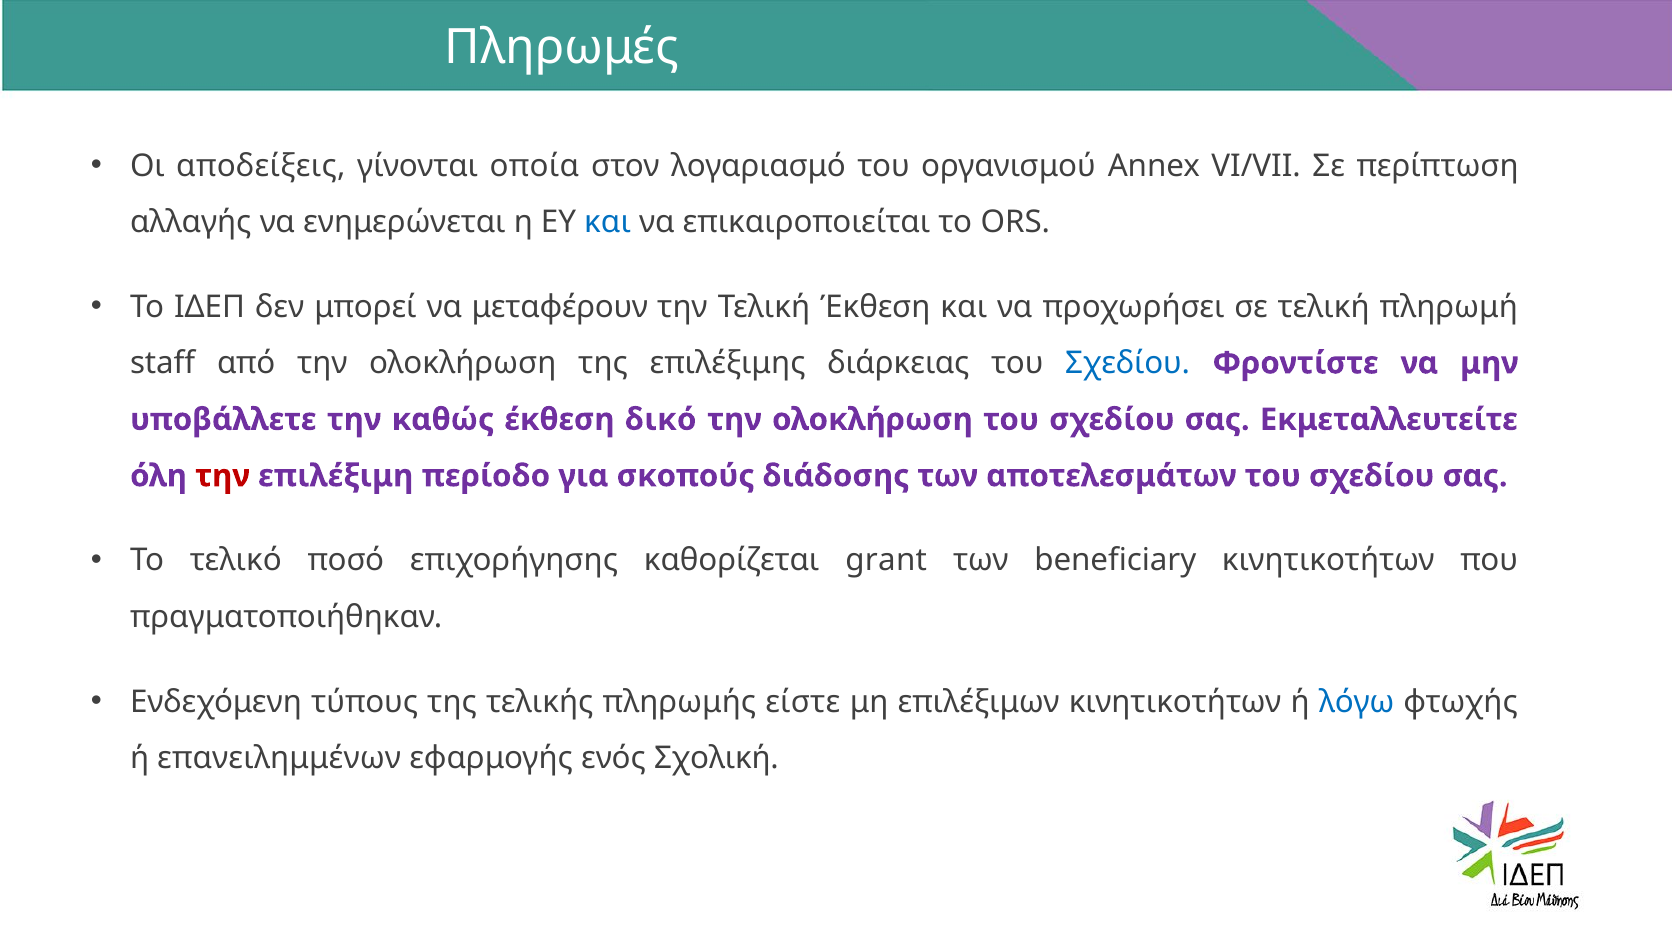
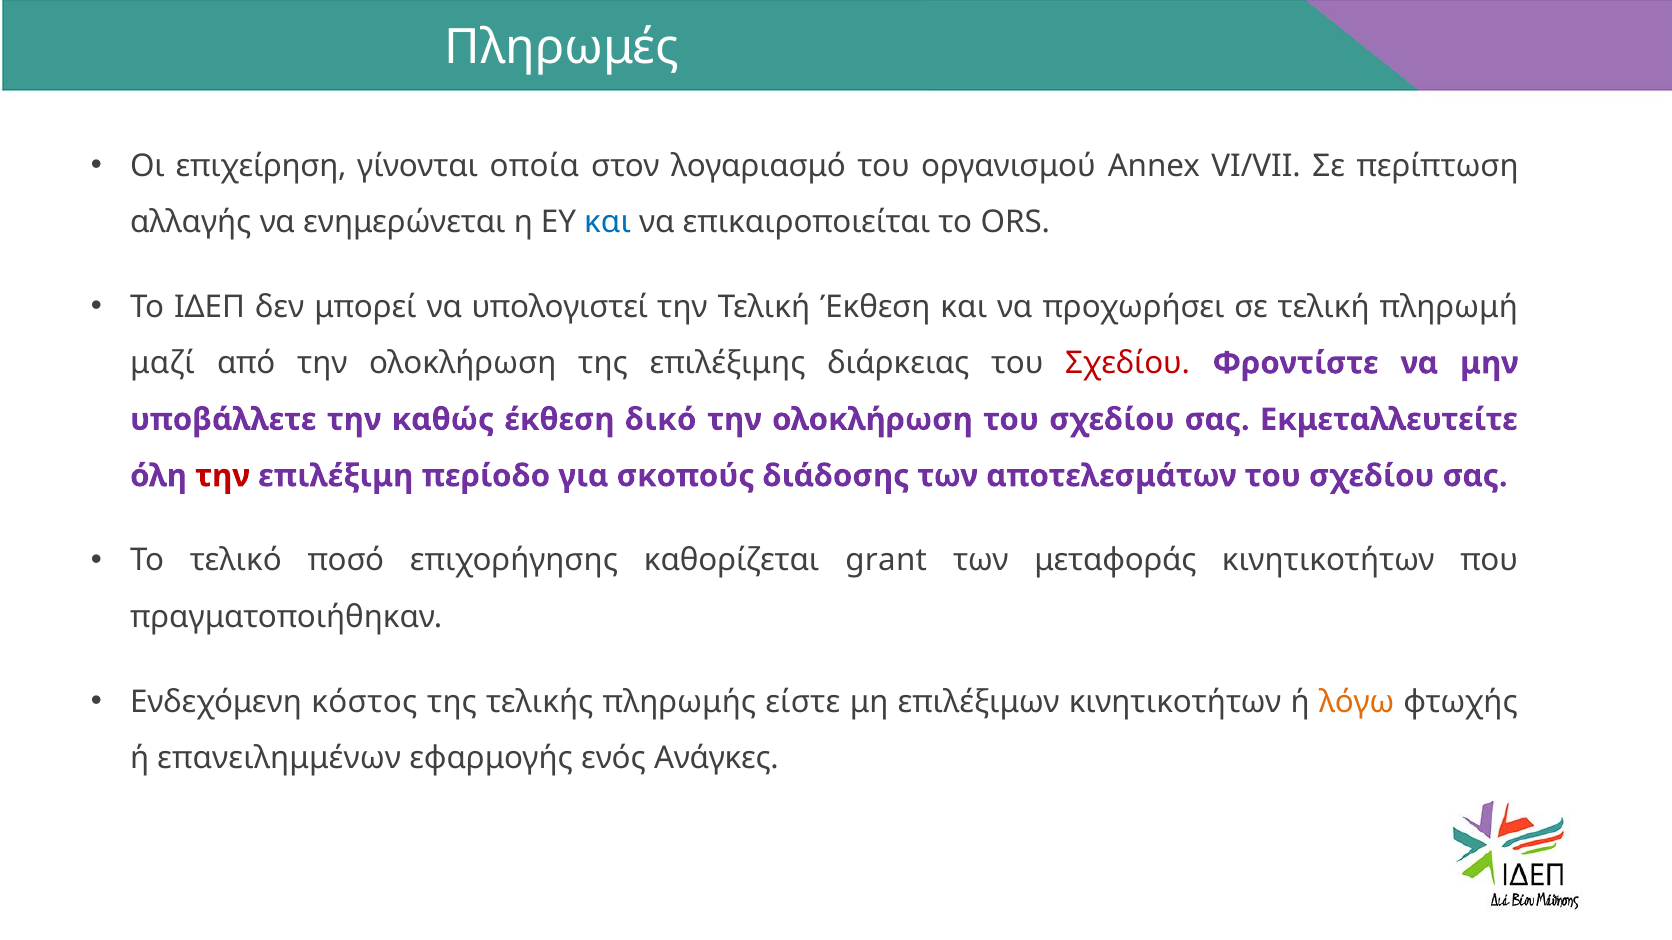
αποδείξεις: αποδείξεις -> επιχείρηση (261, 166)
μεταφέρουν: μεταφέρουν -> υπολογιστεί (560, 307)
staff: staff -> μαζί (162, 363)
Σχεδίου colour: blue -> red (1128, 363)
beneficiary: beneficiary -> μεταφοράς (1115, 561)
τύπους: τύπους -> κόστος (364, 702)
λόγω colour: blue -> orange (1357, 702)
Σχολική: Σχολική -> Ανάγκες (716, 758)
